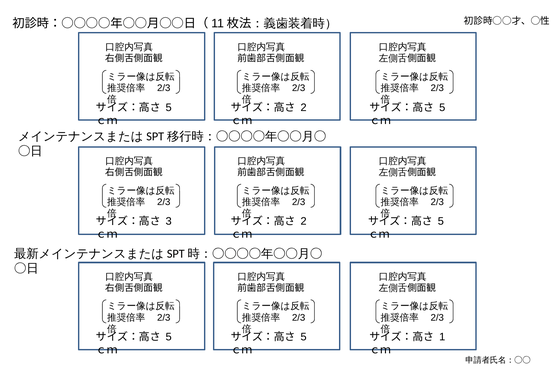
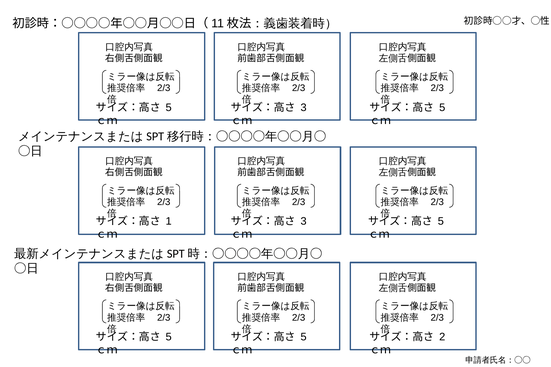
2: 2 -> 3 (304, 108)
3: 3 -> 1 (169, 222)
2: 2 -> 3 (304, 222)
1: 1 -> 2 (442, 337)
